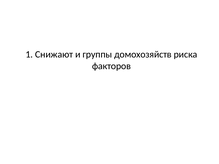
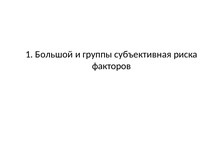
Снижают: Снижают -> Большой (54, 54)
домохозяйств: домохозяйств -> субъективная (143, 54)
